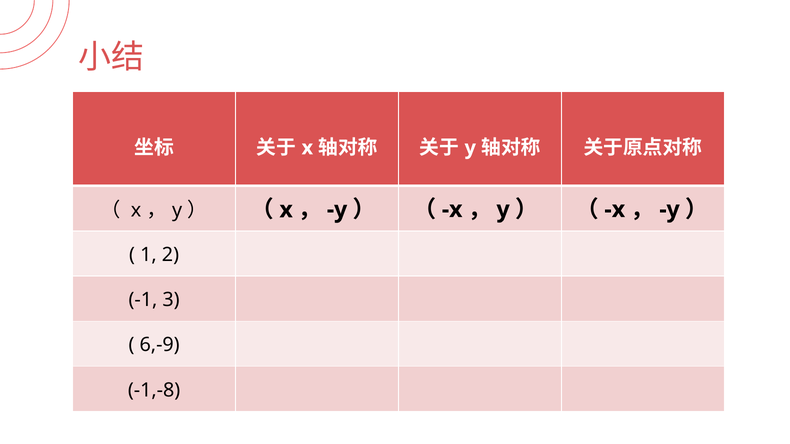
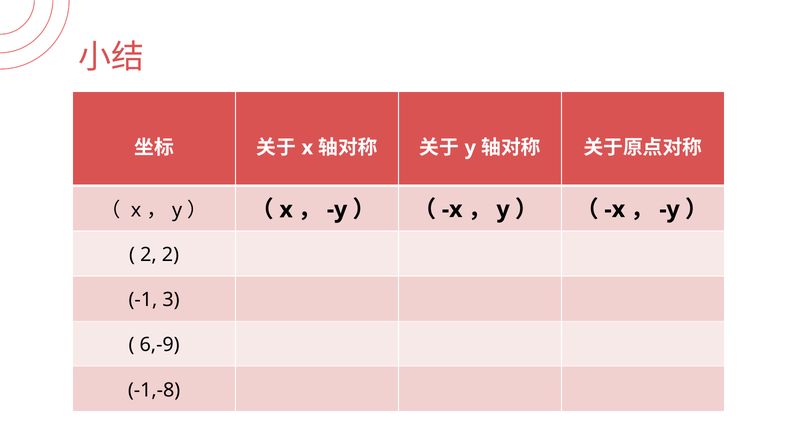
1: 1 -> 2 (148, 255)
